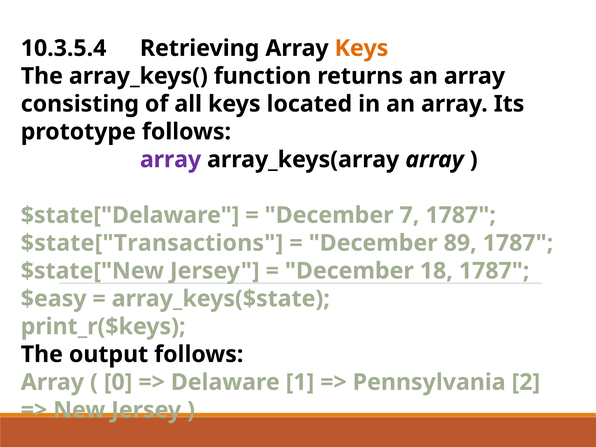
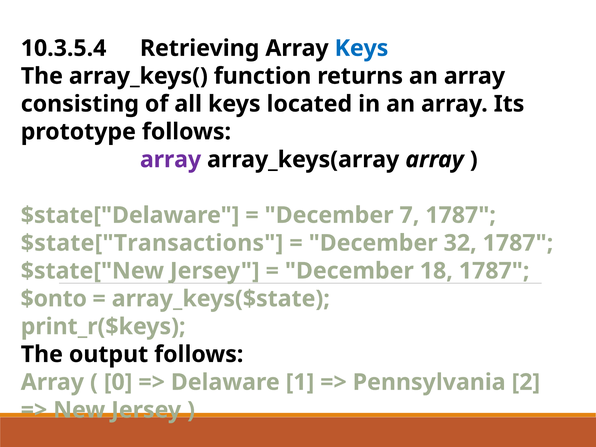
Keys colour: orange -> blue (361, 48)
89: 89 -> 32 (460, 243)
$easy: $easy -> $onto (54, 299)
